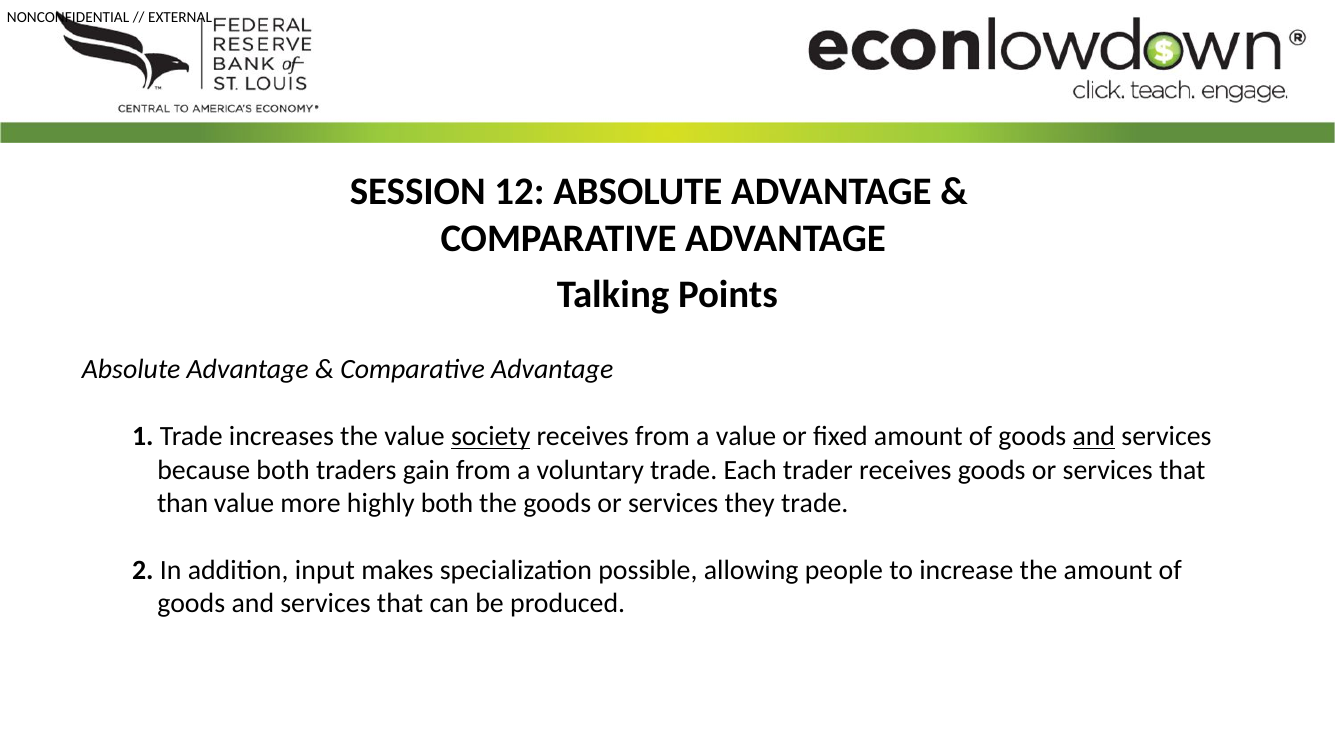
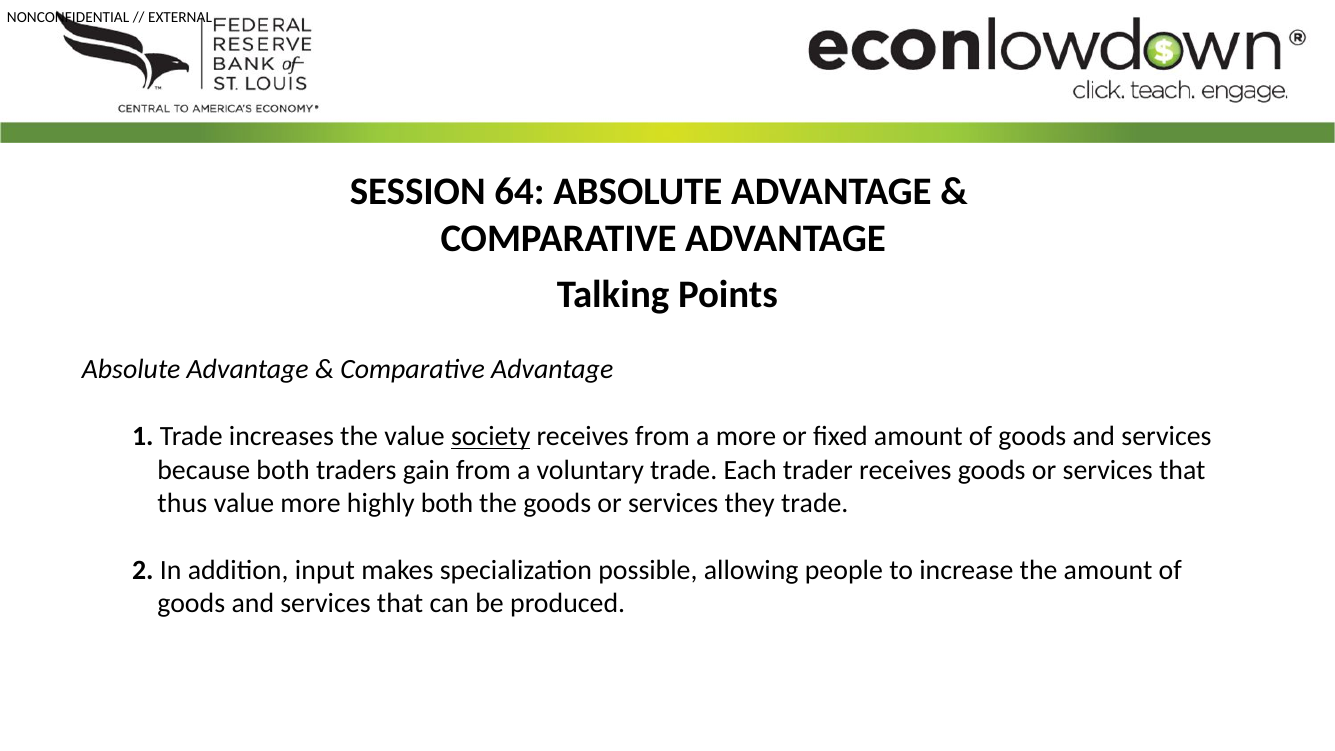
12: 12 -> 64 (519, 191)
a value: value -> more (746, 436)
and underline: present -> none (1094, 436)
than: than -> thus (182, 503)
